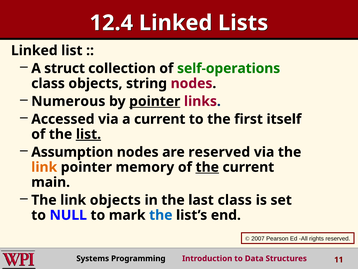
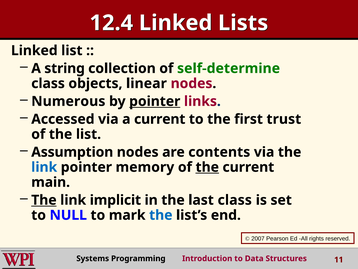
struct: struct -> string (65, 68)
self-operations: self-operations -> self-determine (229, 68)
string: string -> linear (146, 83)
itself: itself -> trust (284, 119)
list underline: present -> none (88, 134)
are reserved: reserved -> contents (219, 152)
link colour: orange -> blue (44, 167)
The underline: none -> present (44, 200)
link objects: objects -> implicit (115, 200)
